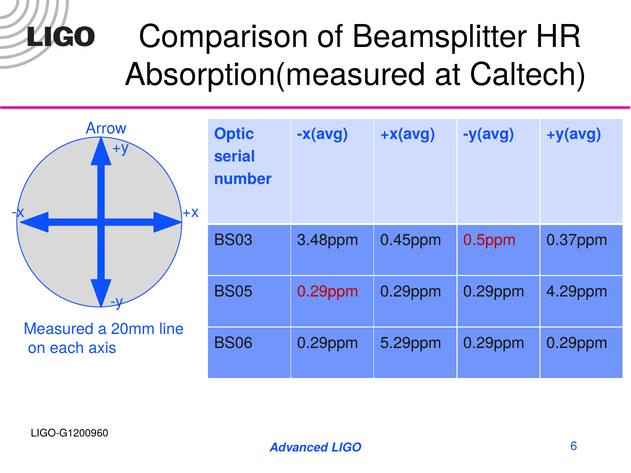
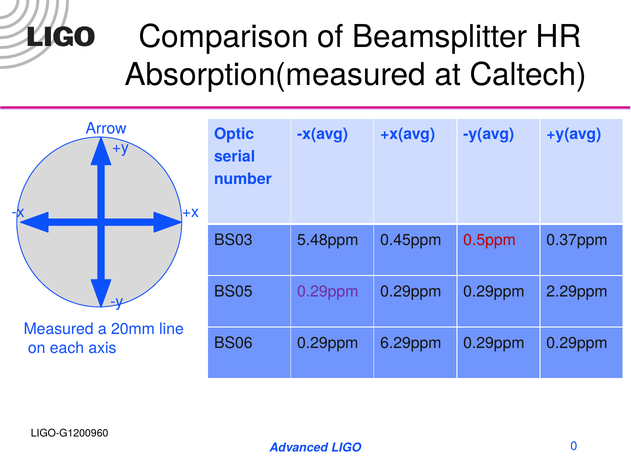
3.48ppm: 3.48ppm -> 5.48ppm (328, 240)
0.29ppm colour: red -> purple (328, 292)
4.29ppm: 4.29ppm -> 2.29ppm (577, 292)
5.29ppm: 5.29ppm -> 6.29ppm (411, 343)
6: 6 -> 0 (574, 446)
